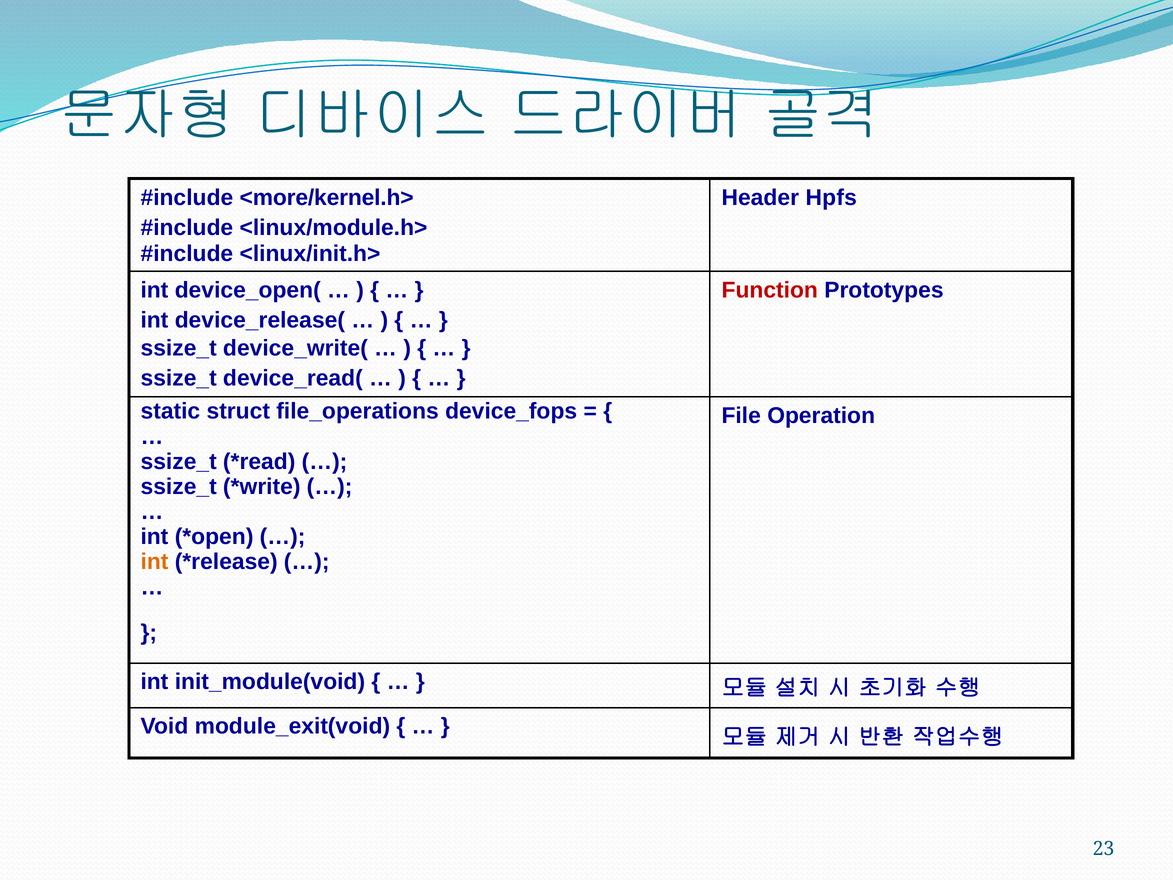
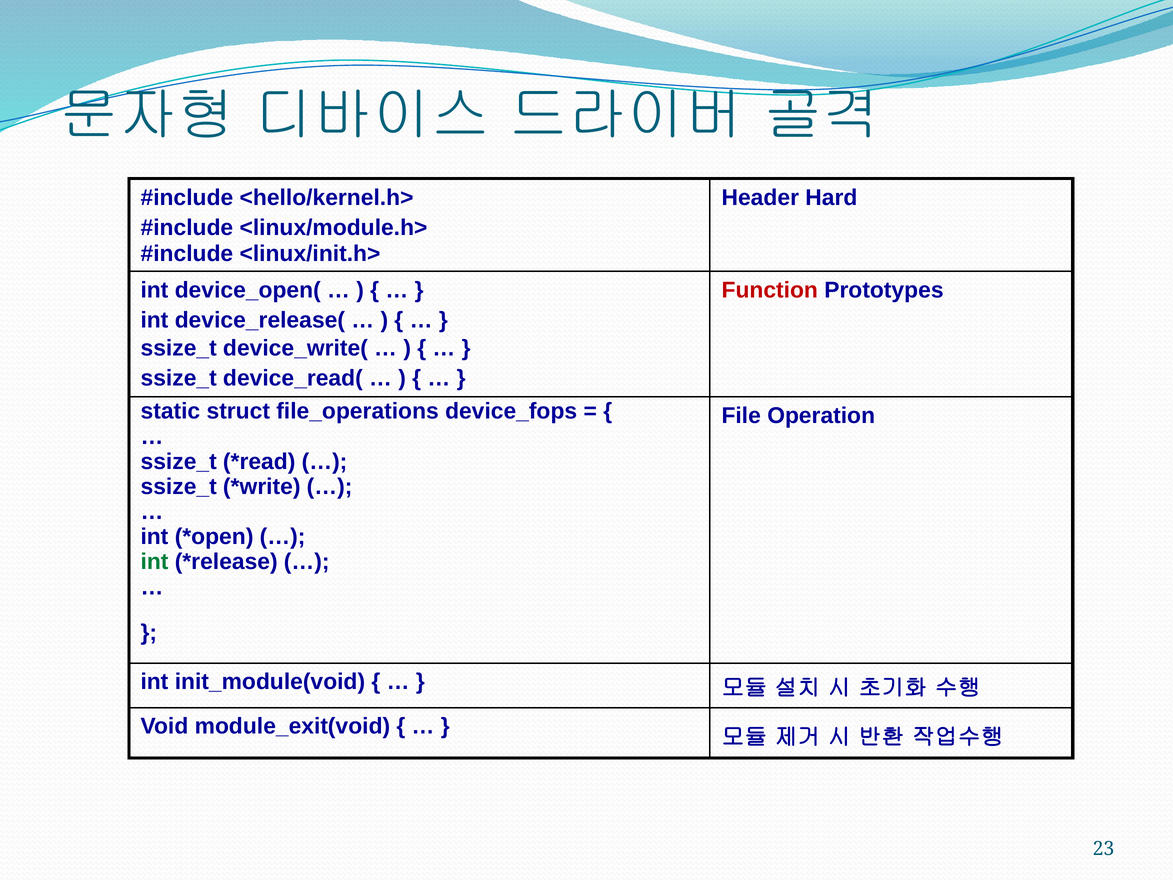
<more/kernel.h>: <more/kernel.h> -> <hello/kernel.h> (327, 197)
Hpfs: Hpfs -> Hard (831, 197)
int colour: orange -> green (154, 562)
